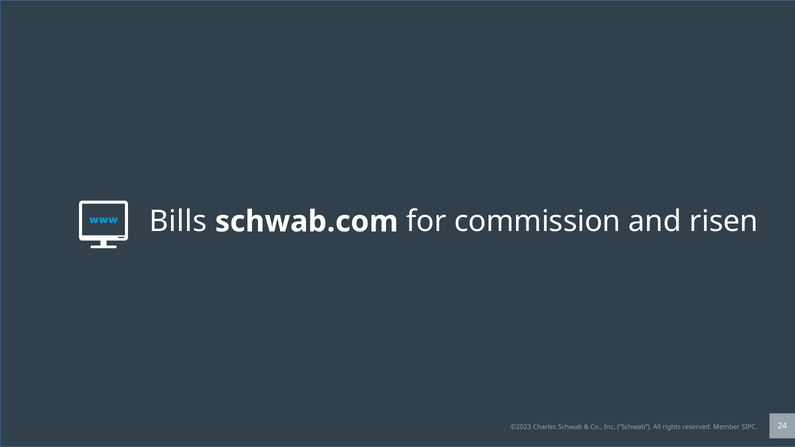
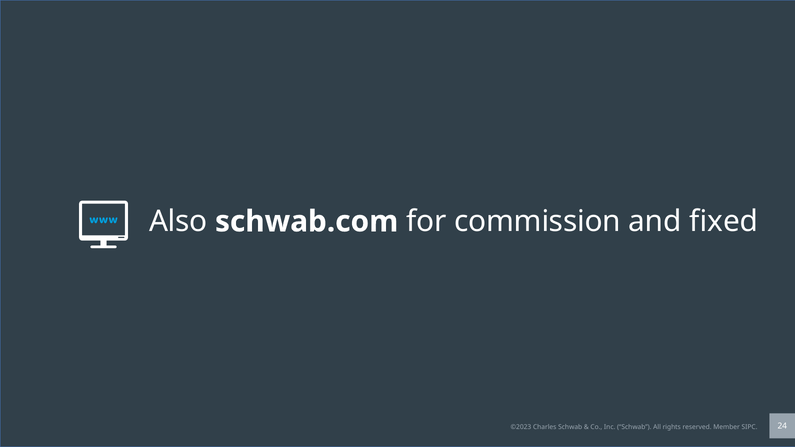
Bills: Bills -> Also (178, 222)
risen: risen -> fixed (724, 222)
